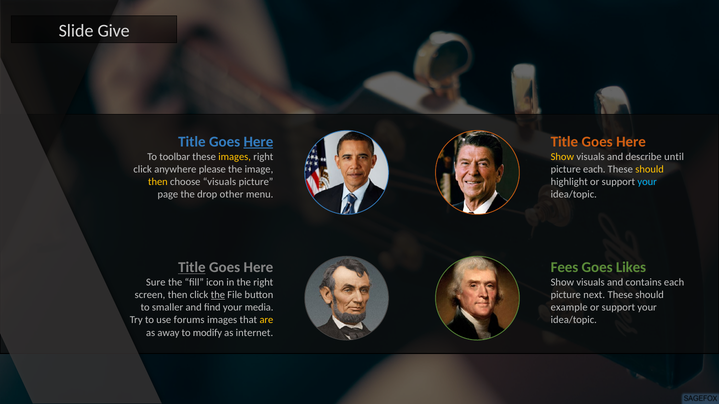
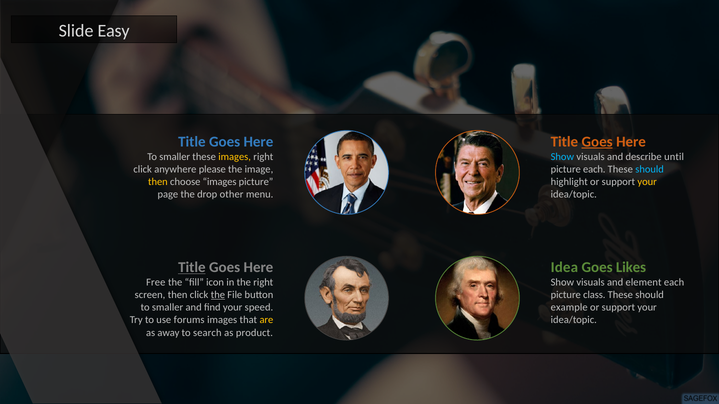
Give: Give -> Easy (114, 31)
Here underline: present -> none (258, 142)
Goes underline: none -> present (597, 142)
toolbar: toolbar -> smaller (175, 157)
Show colour: yellow -> light blue (562, 157)
should colour: yellow -> light blue (650, 169)
choose visuals: visuals -> images (220, 182)
your colour: light blue -> yellow (647, 182)
Fees: Fees -> Idea (564, 268)
Sure: Sure -> Free (156, 283)
contains: contains -> element (644, 283)
next: next -> class (594, 295)
media: media -> speed (259, 308)
modify: modify -> search (207, 333)
internet: internet -> product (254, 333)
